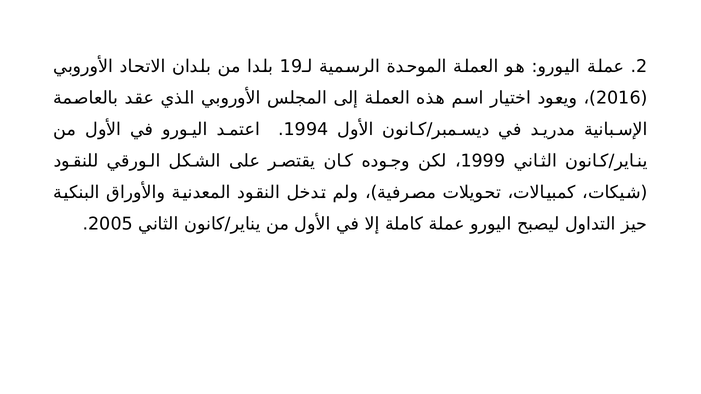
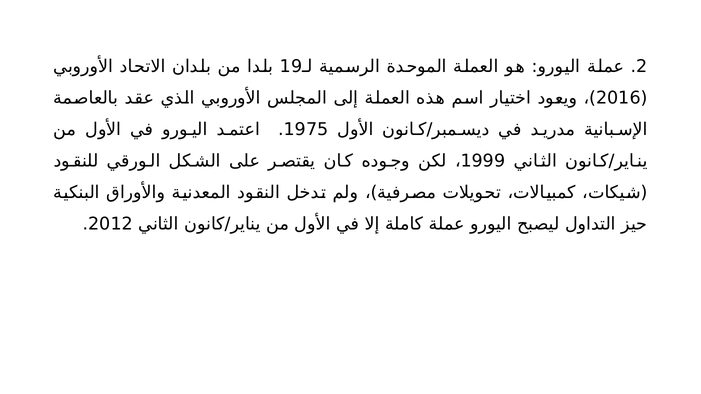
1994: 1994 -> 1975 (306, 130)
2005: 2005 -> 2012 (111, 224)
